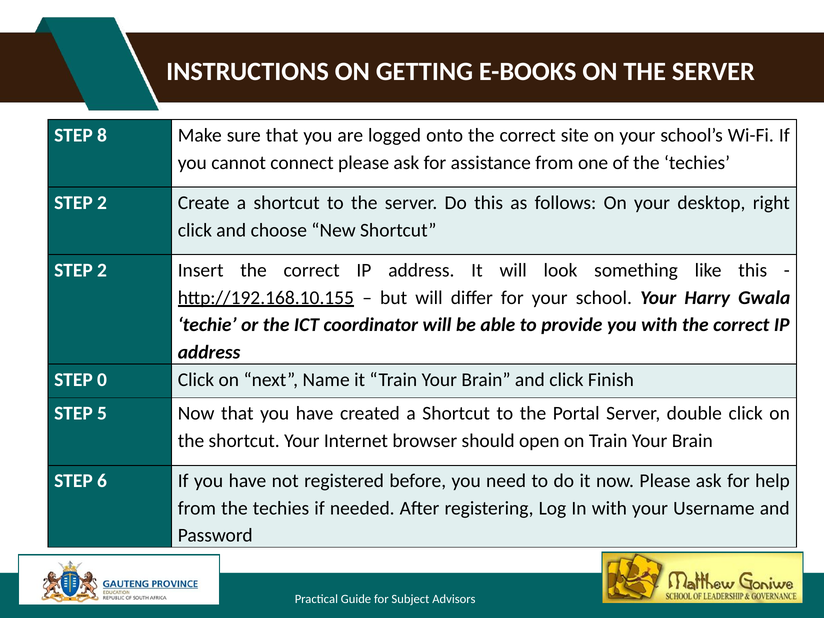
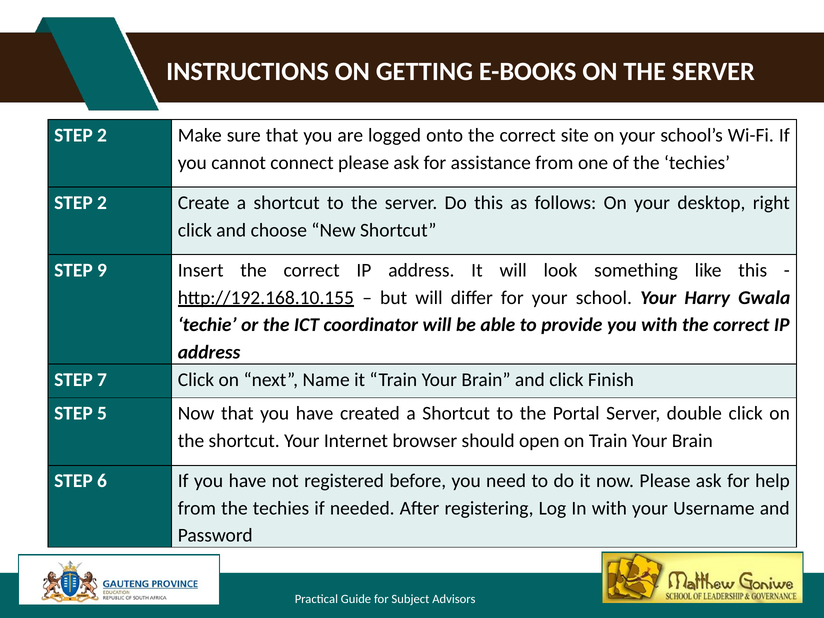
8: 8 -> 2 (102, 135)
2: 2 -> 9 (102, 270)
0: 0 -> 7 (102, 380)
